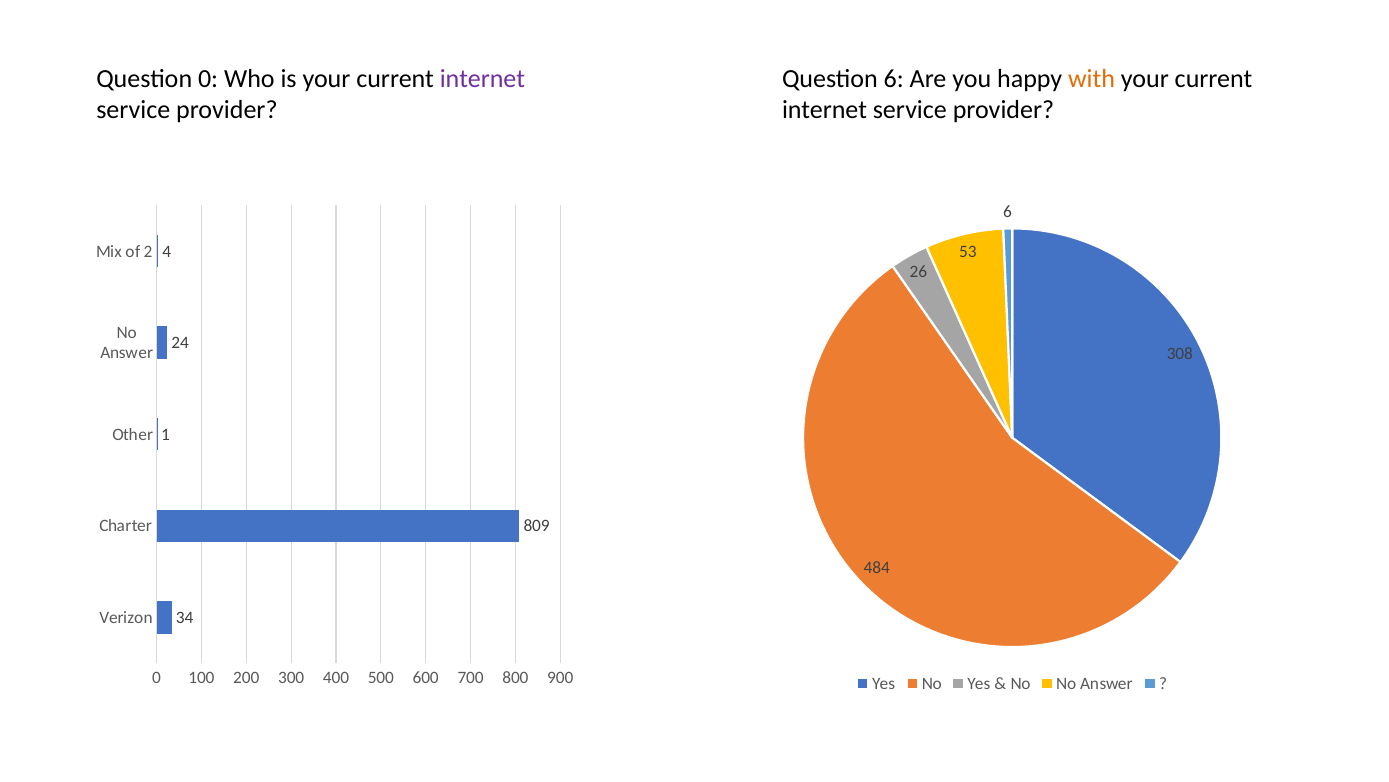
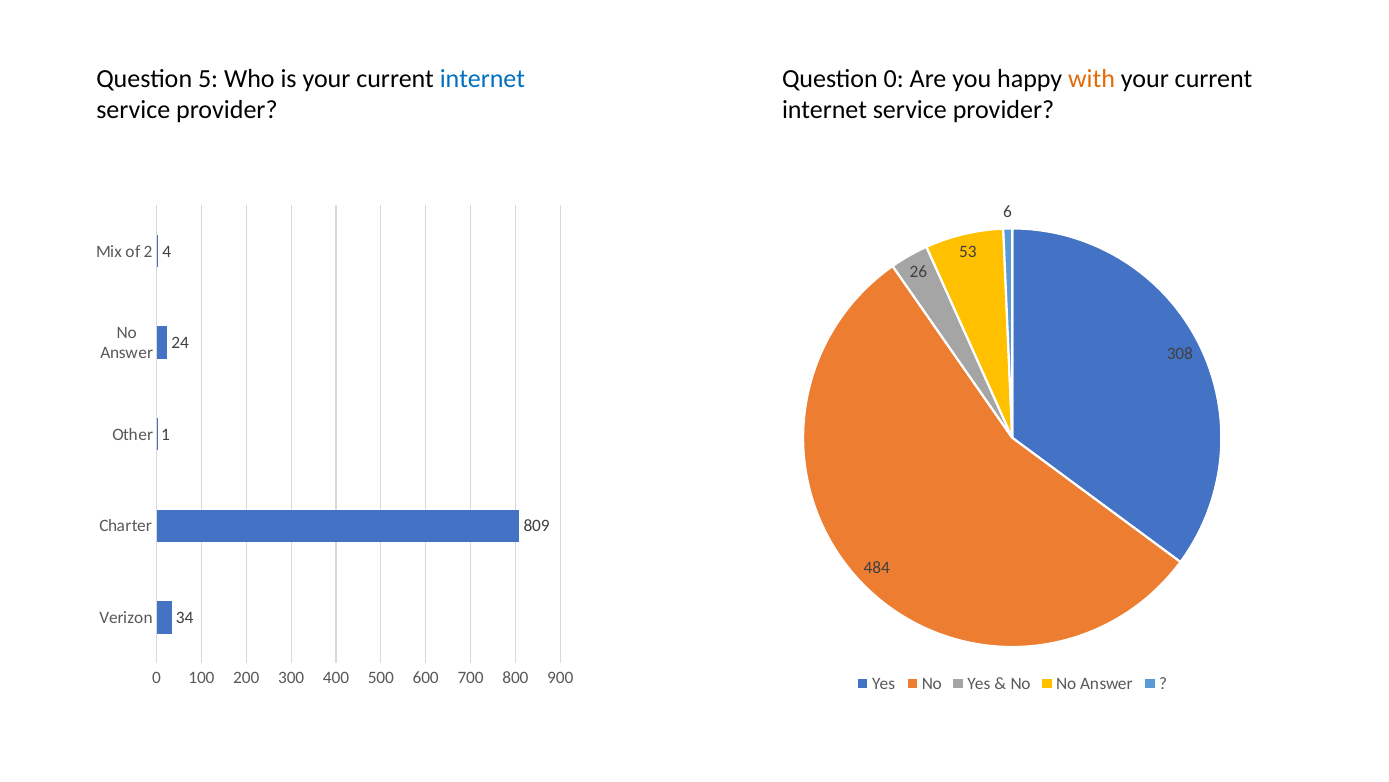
Question 0: 0 -> 5 (208, 78)
internet colour: purple -> blue (482, 78)
Question 6: 6 -> 0 (894, 78)
